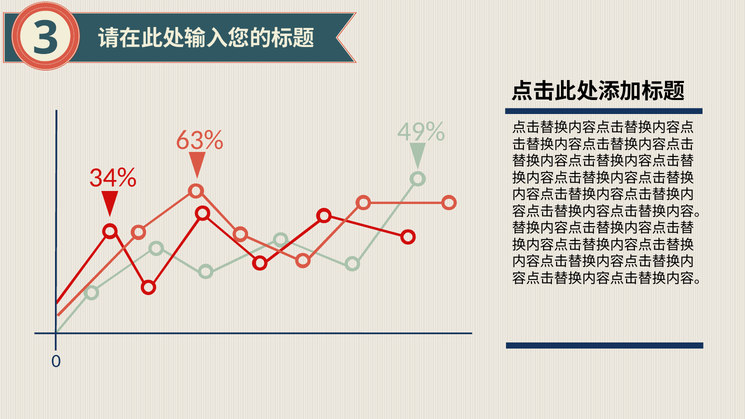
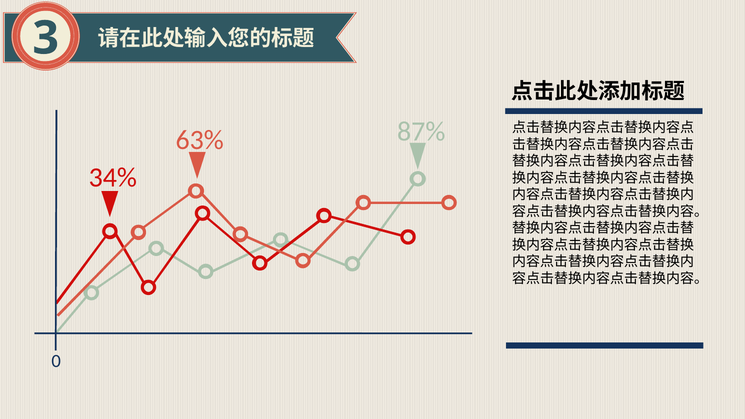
49%: 49% -> 87% (421, 131)
